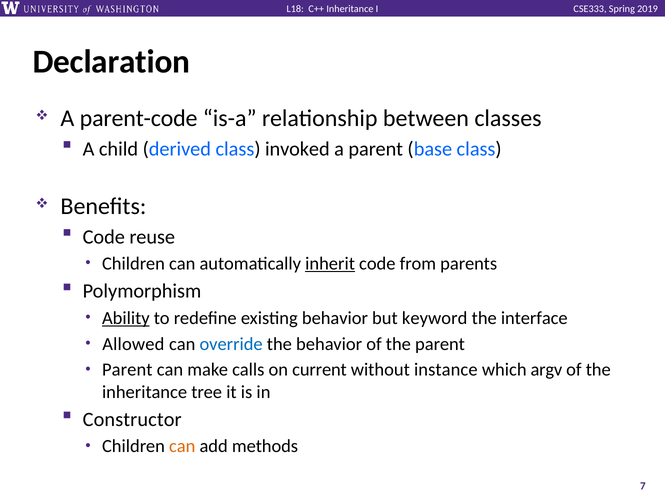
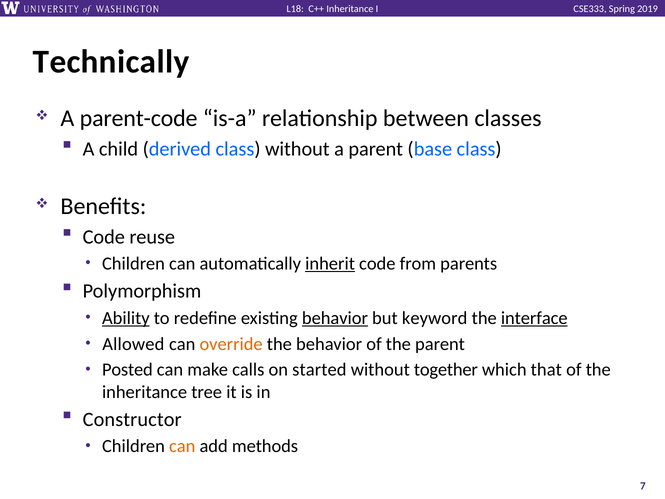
Declaration: Declaration -> Technically (111, 62)
class invoked: invoked -> without (297, 149)
behavior underline: none -> present (335, 318)
interface underline: none -> present (534, 318)
override colour: blue -> orange (231, 344)
Parent: Parent -> Posted (127, 370)
current: current -> started (319, 370)
instance: instance -> together (446, 370)
argv: argv -> that (546, 370)
